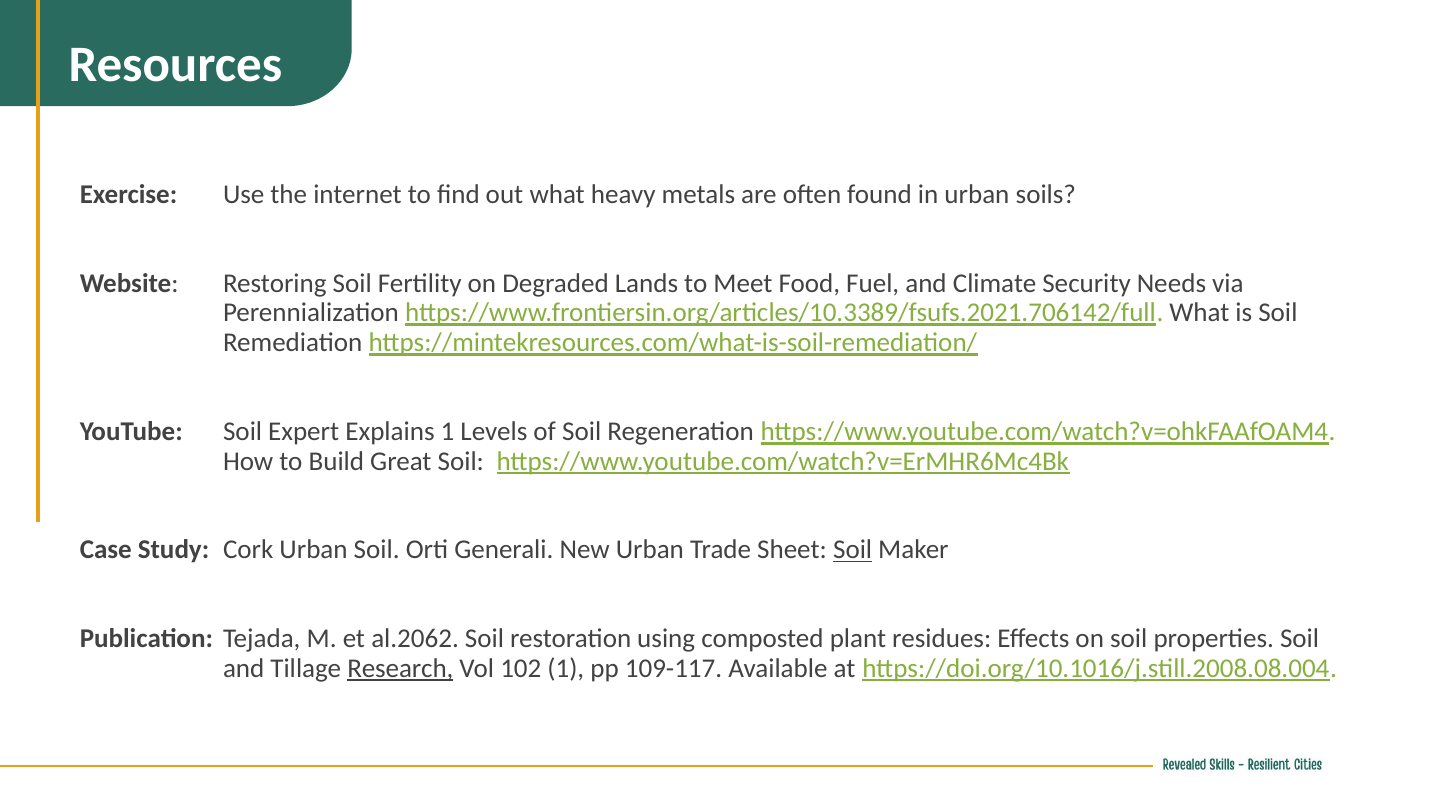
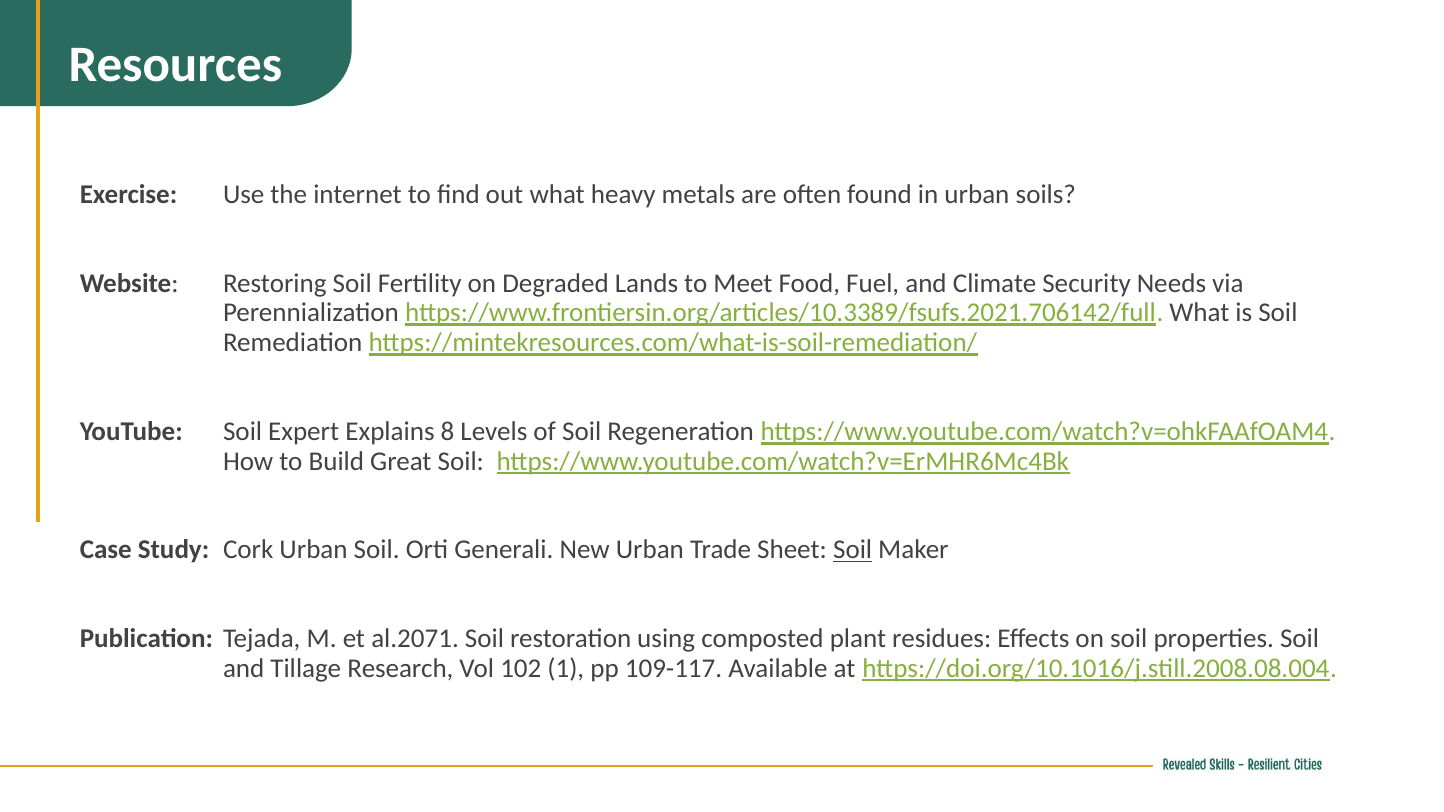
Explains 1: 1 -> 8 (447, 432)
al.2062: al.2062 -> al.2071 (415, 639)
Research underline: present -> none (400, 668)
